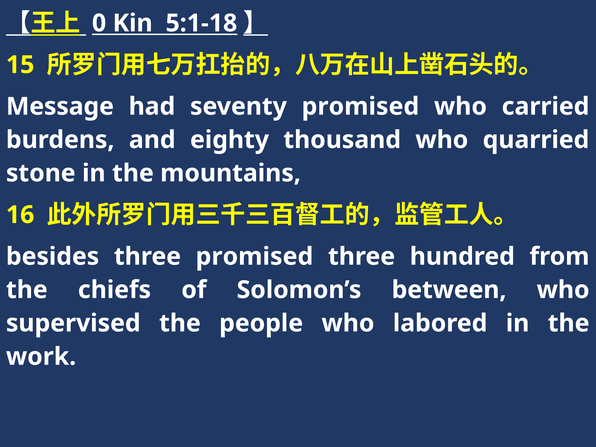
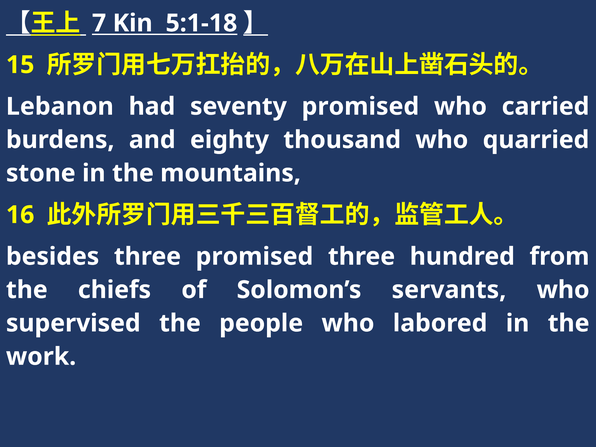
0: 0 -> 7 (99, 23)
Message: Message -> Lebanon (60, 106)
between: between -> servants (449, 290)
